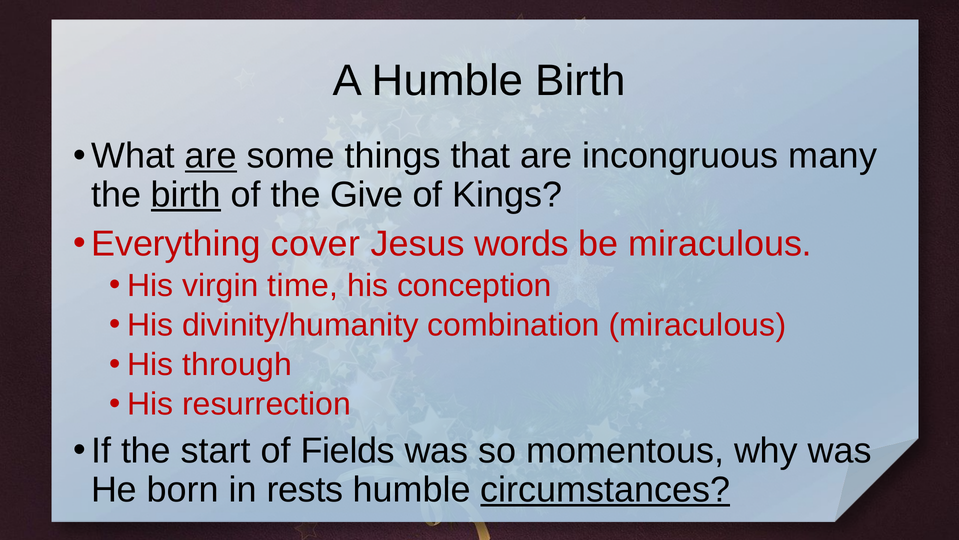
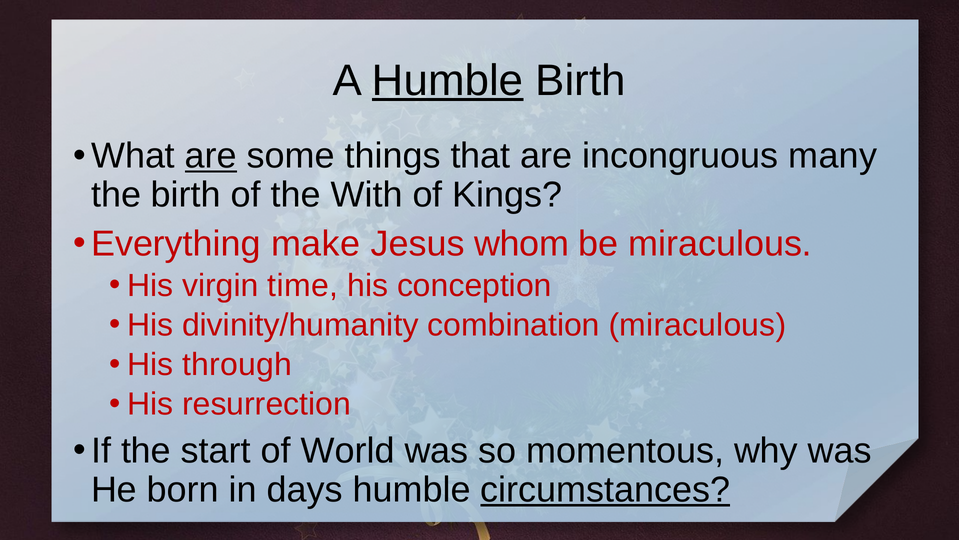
Humble underline: none -> present (448, 81)
birth underline: present -> none (186, 195)
Give: Give -> With (367, 195)
cover: cover -> make (316, 243)
words: words -> whom (522, 243)
Fields: Fields -> World (348, 450)
rests: rests -> days (305, 489)
